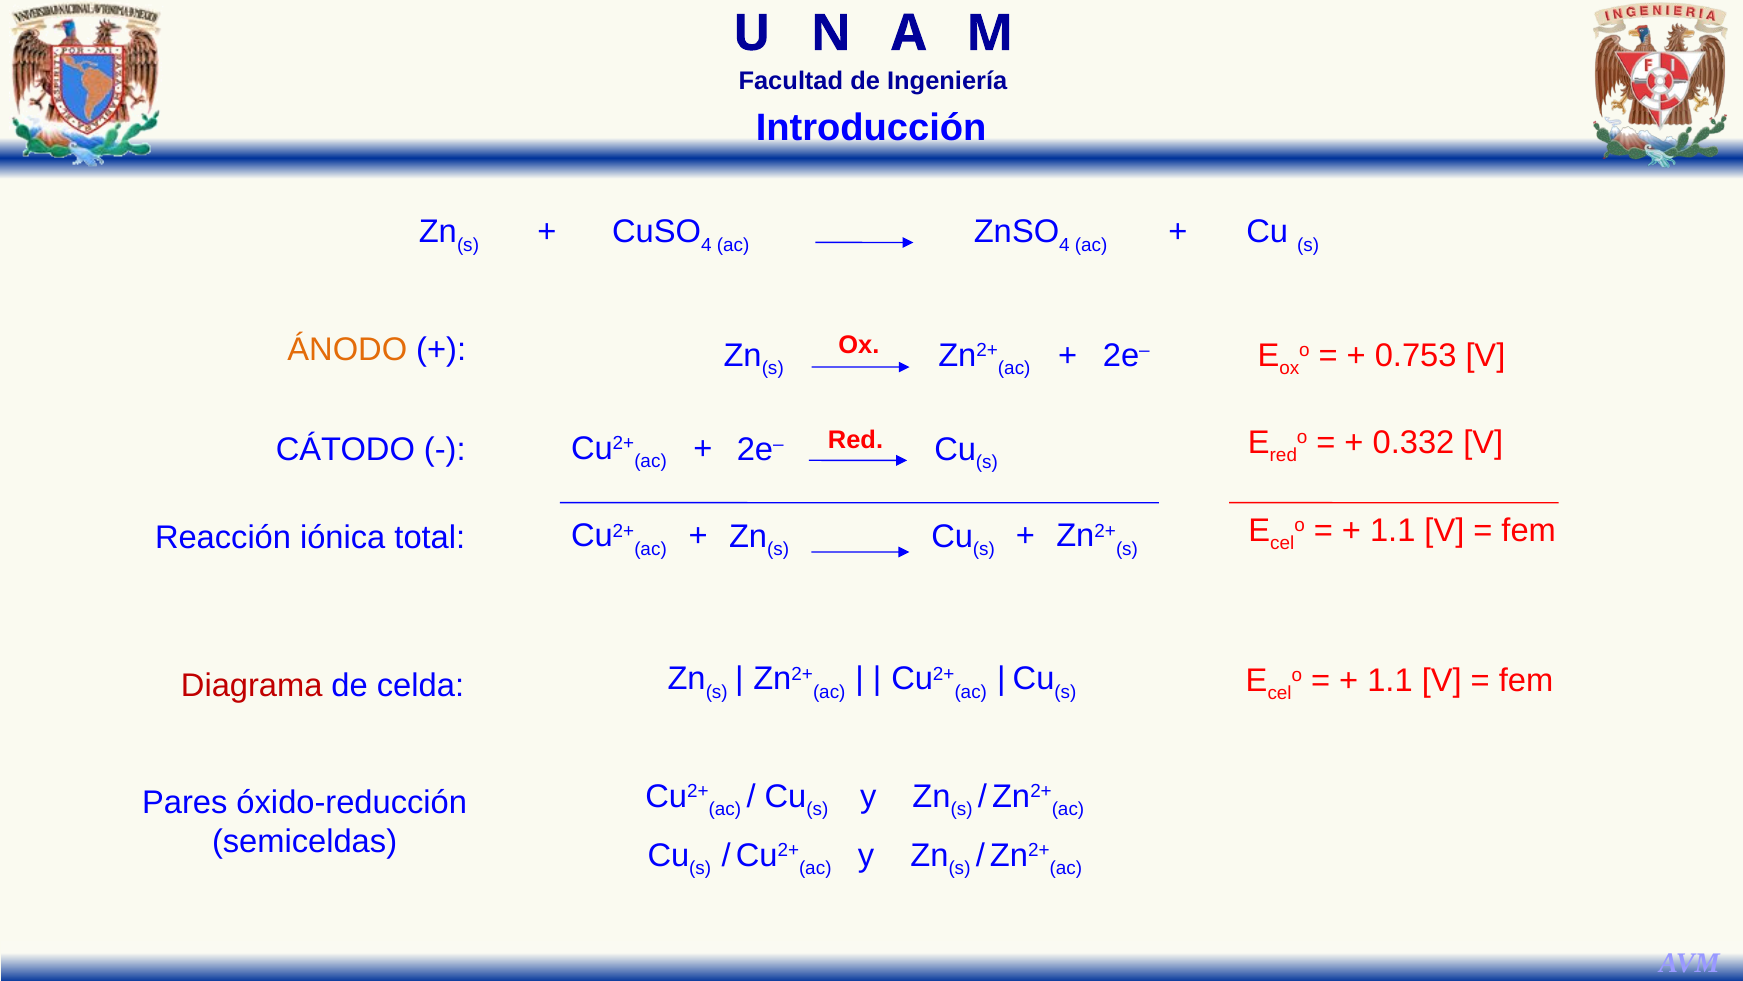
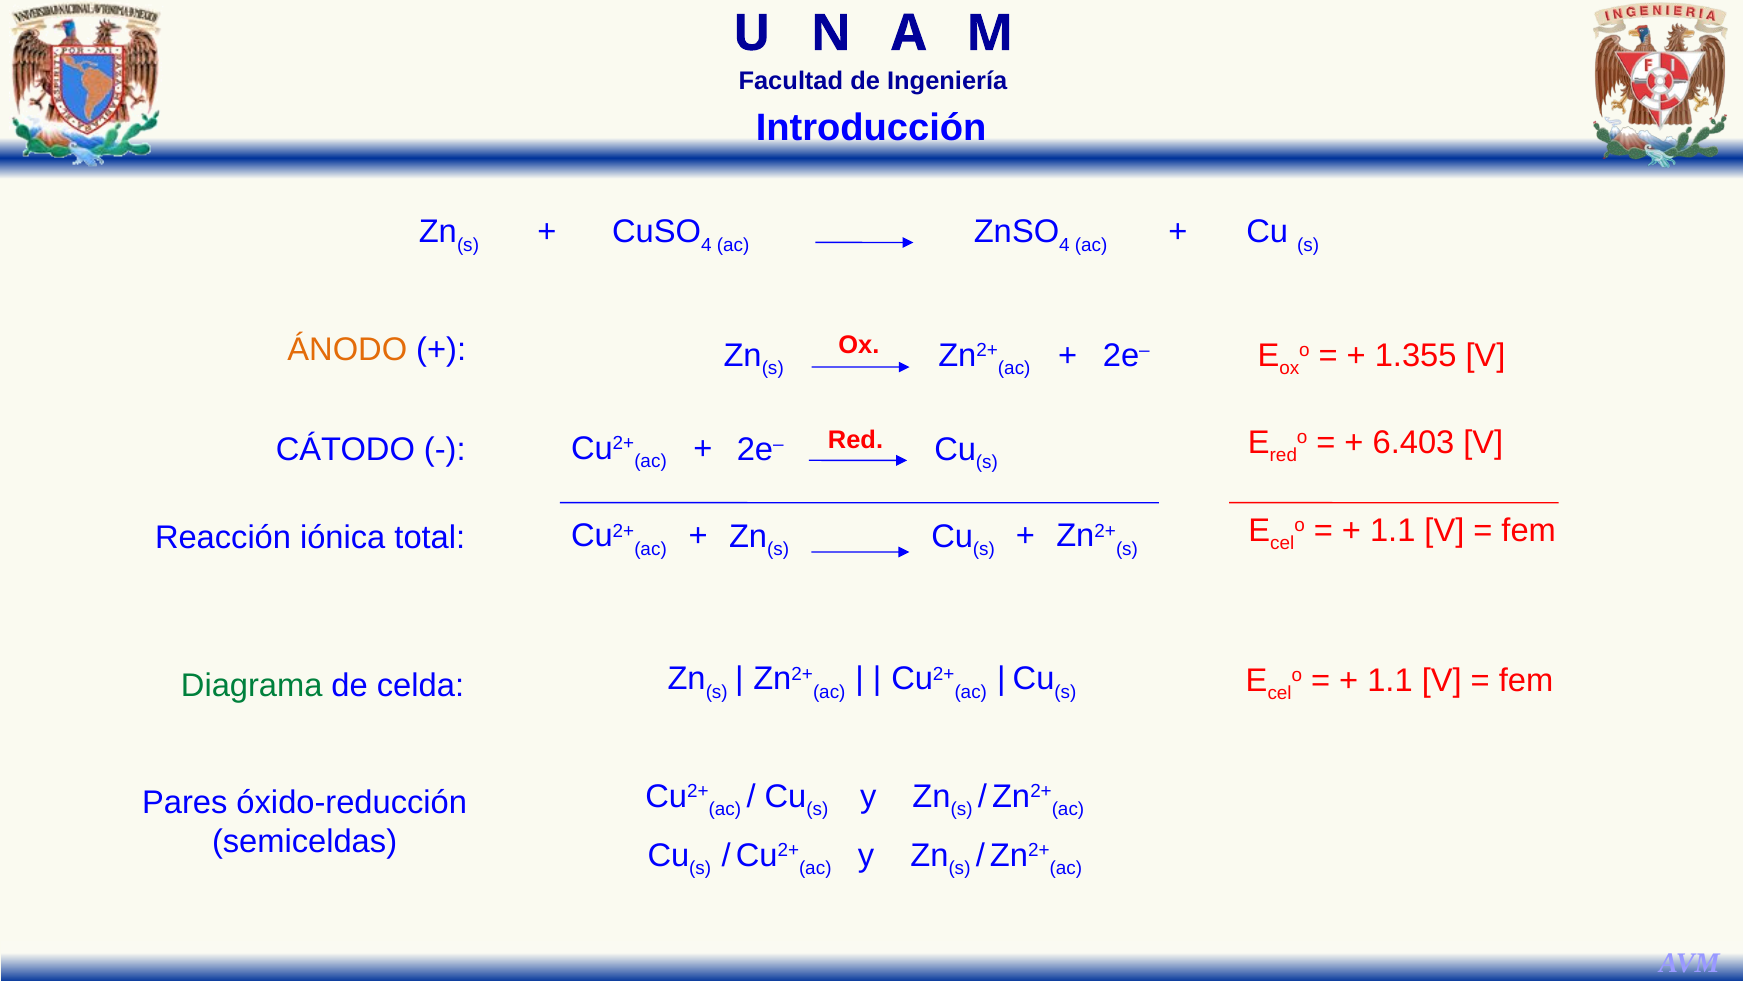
0.753: 0.753 -> 1.355 (1416, 355)
0.332: 0.332 -> 6.403 (1414, 443)
Diagrama colour: red -> green (252, 685)
